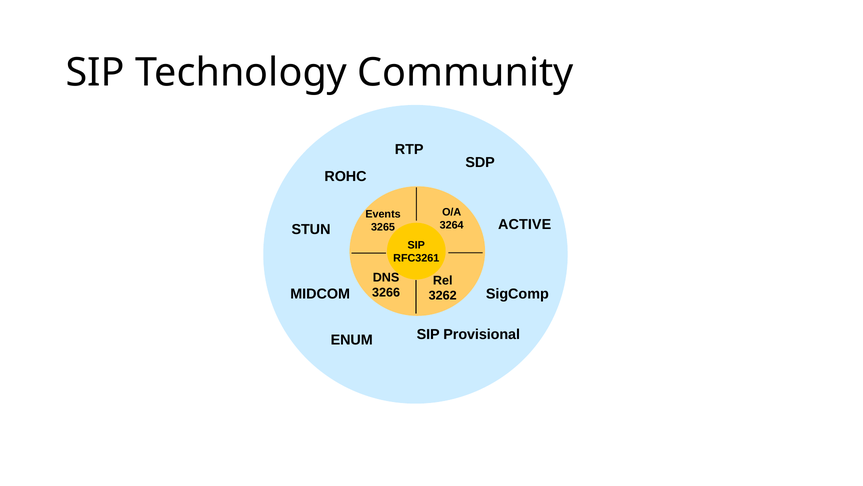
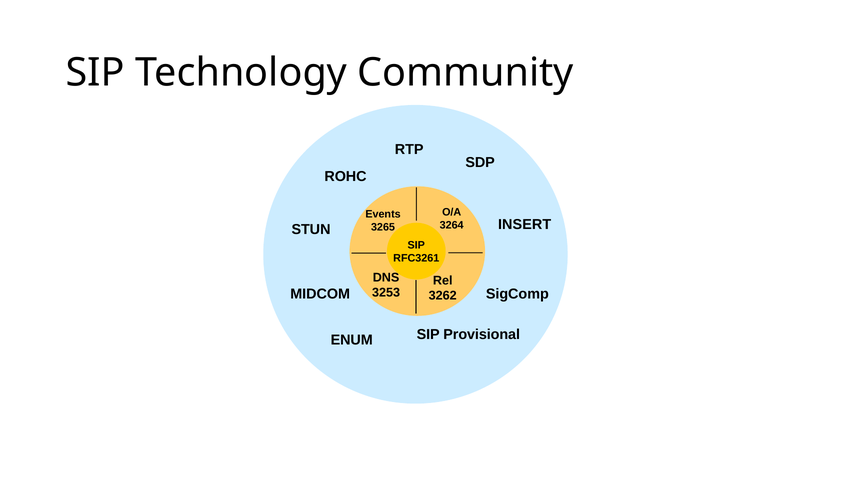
ACTIVE: ACTIVE -> INSERT (525, 224)
3266: 3266 -> 3253 (386, 292)
